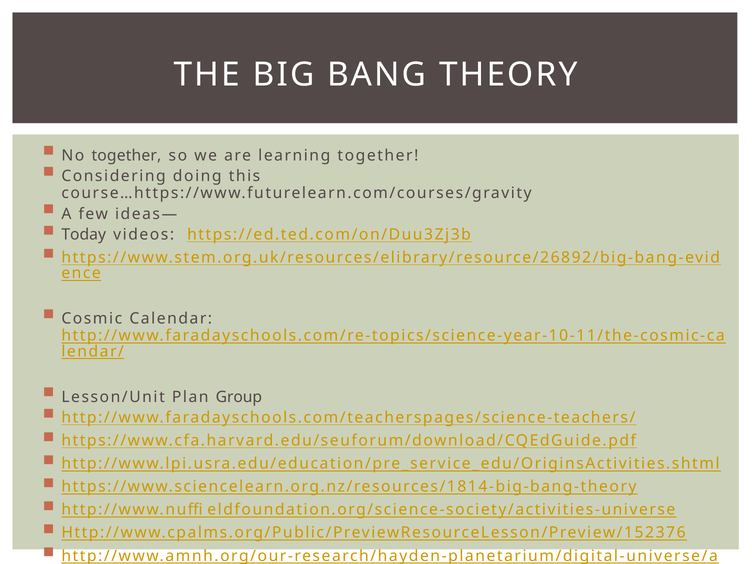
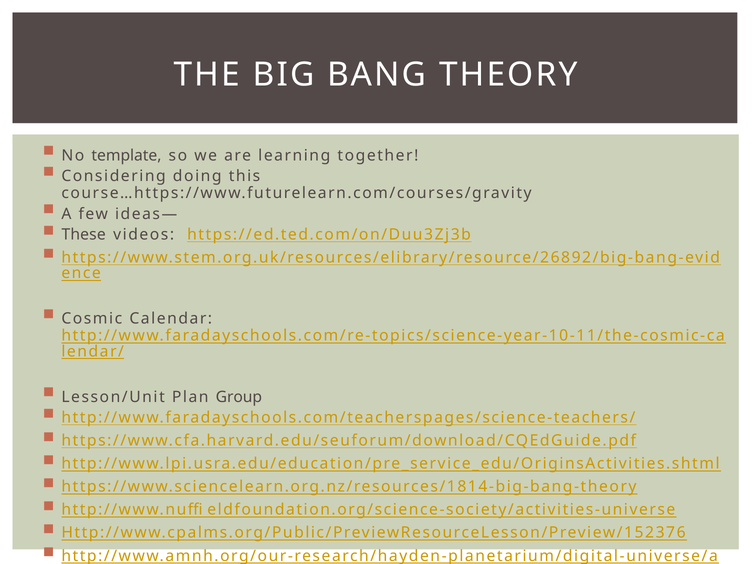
No together: together -> template (126, 156)
Today: Today -> These (84, 235)
